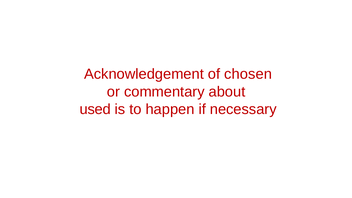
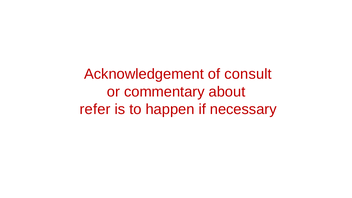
chosen: chosen -> consult (248, 74)
used: used -> refer (95, 109)
